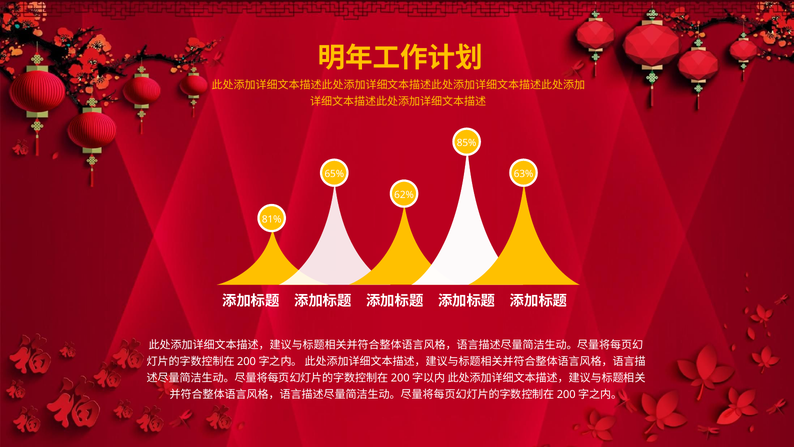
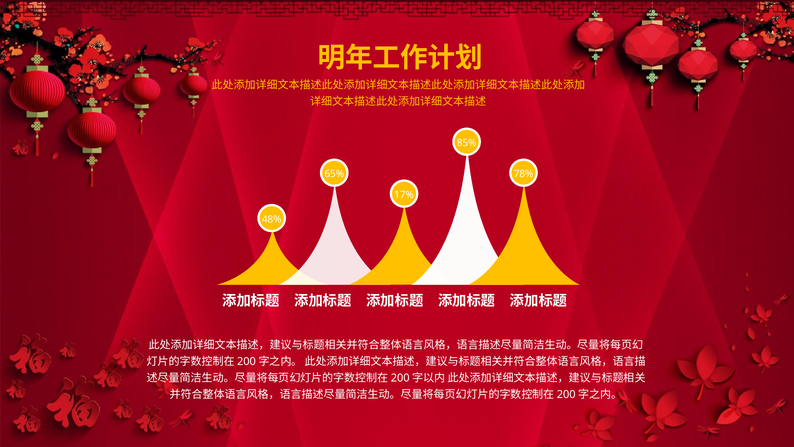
63%: 63% -> 78% (524, 174)
62%: 62% -> 17% (404, 195)
81%: 81% -> 48% (272, 219)
